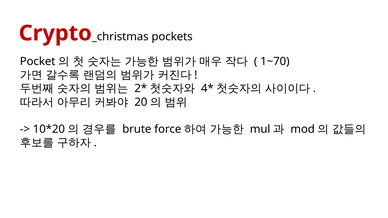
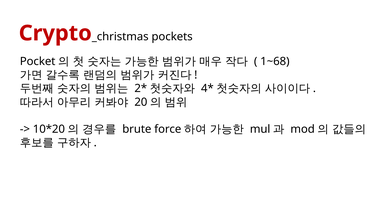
1~70: 1~70 -> 1~68 (275, 61)
